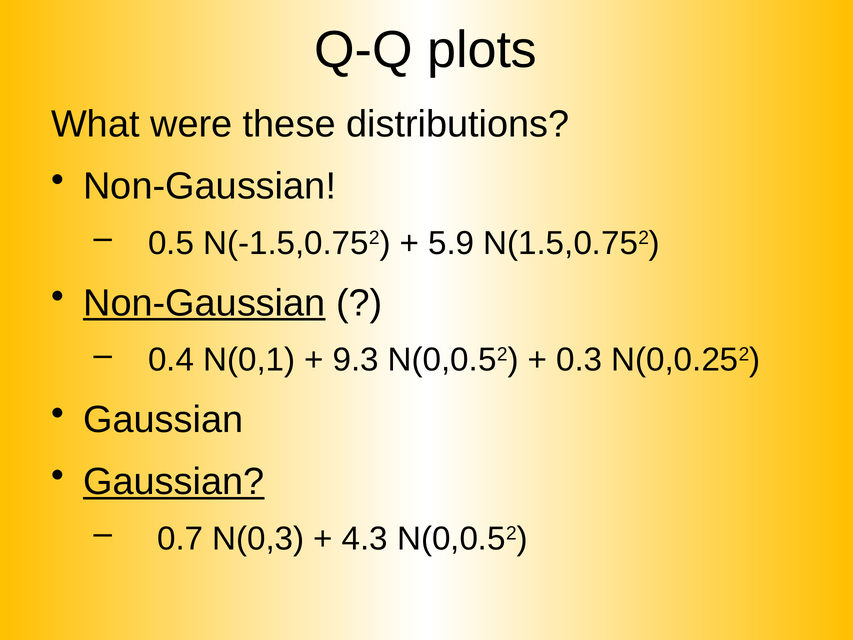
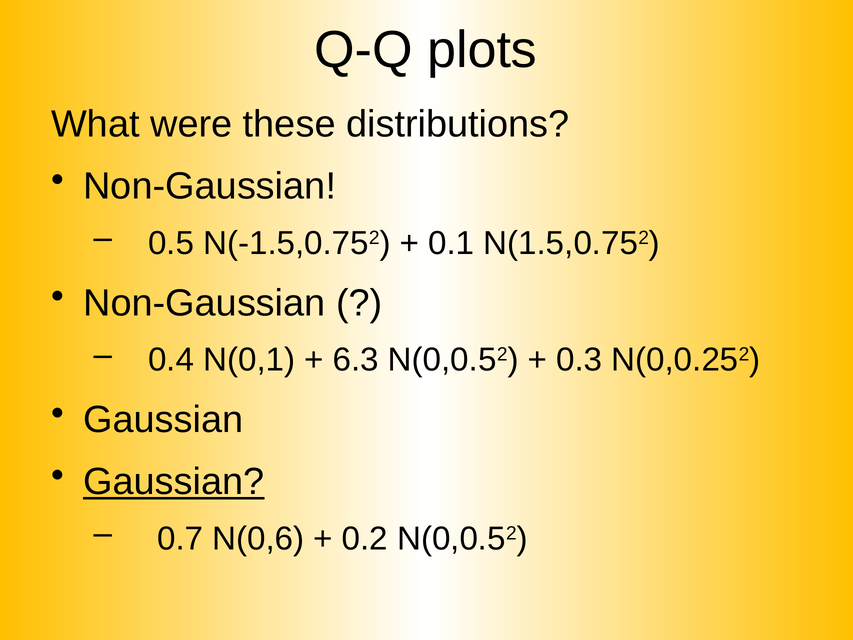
5.9: 5.9 -> 0.1 (451, 243)
Non-Gaussian underline: present -> none (204, 303)
9.3: 9.3 -> 6.3 (356, 360)
N(0,3: N(0,3 -> N(0,6 (258, 539)
4.3: 4.3 -> 0.2 (365, 539)
